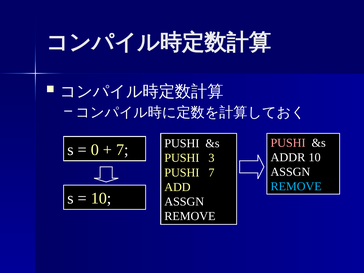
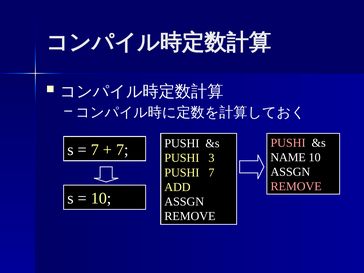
0: 0 -> 7 (95, 150)
ADDR: ADDR -> NAME (288, 157)
REMOVE colour: light blue -> pink (296, 186)
